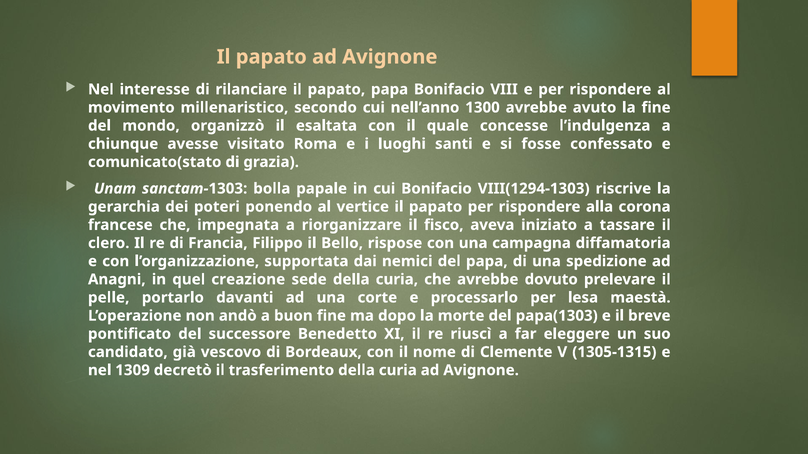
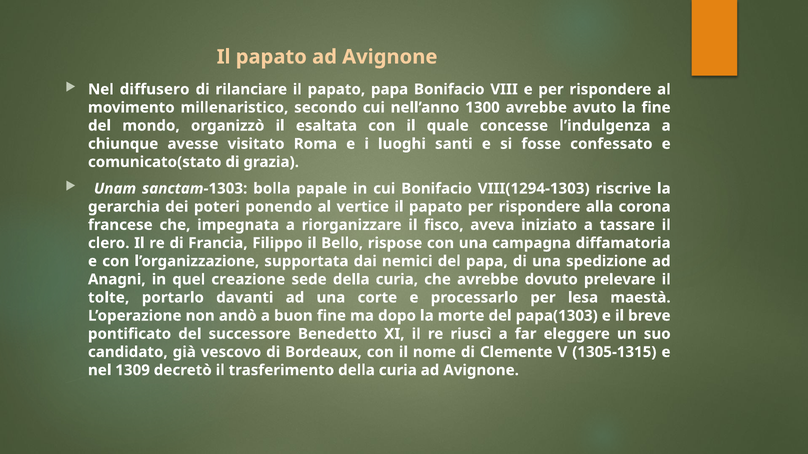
interesse: interesse -> diffusero (155, 89)
pelle: pelle -> tolte (109, 298)
